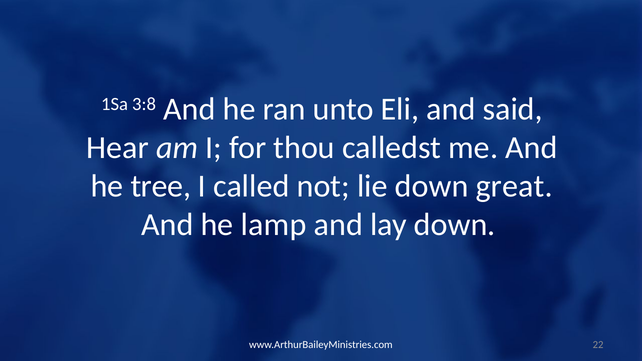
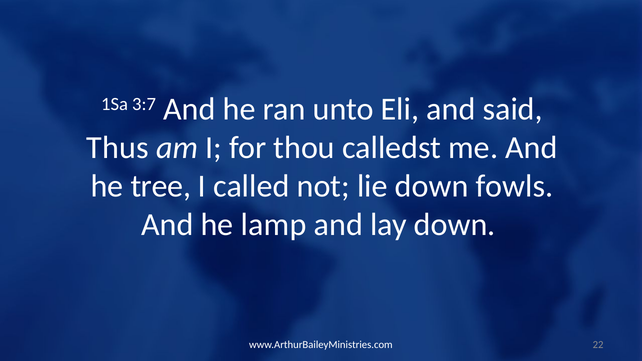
3:8: 3:8 -> 3:7 (144, 104)
Hear: Hear -> Thus (117, 148)
great: great -> fowls (514, 186)
